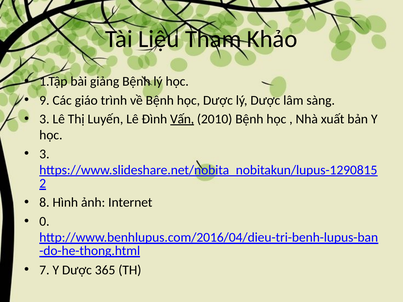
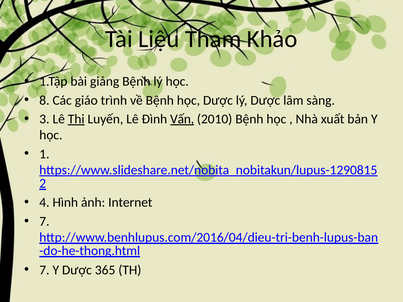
9: 9 -> 8 (44, 100)
Thị underline: none -> present (76, 119)
3: 3 -> 1 (44, 154)
8: 8 -> 4 (44, 203)
0: 0 -> 7 (44, 221)
